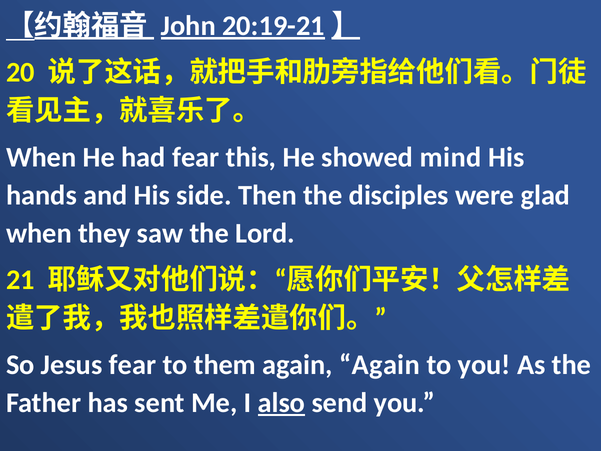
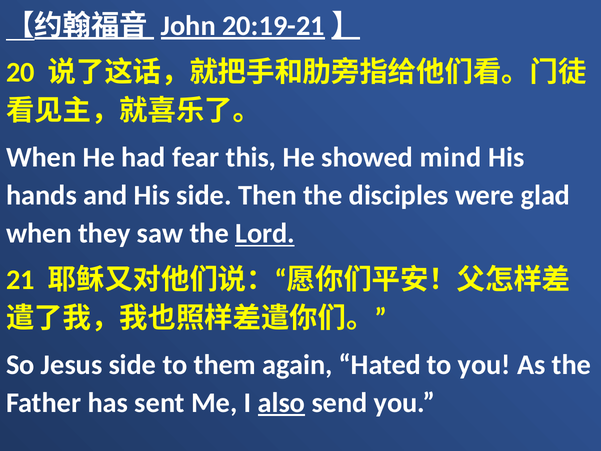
Lord underline: none -> present (265, 233)
Jesus fear: fear -> side (132, 364)
again Again: Again -> Hated (380, 364)
